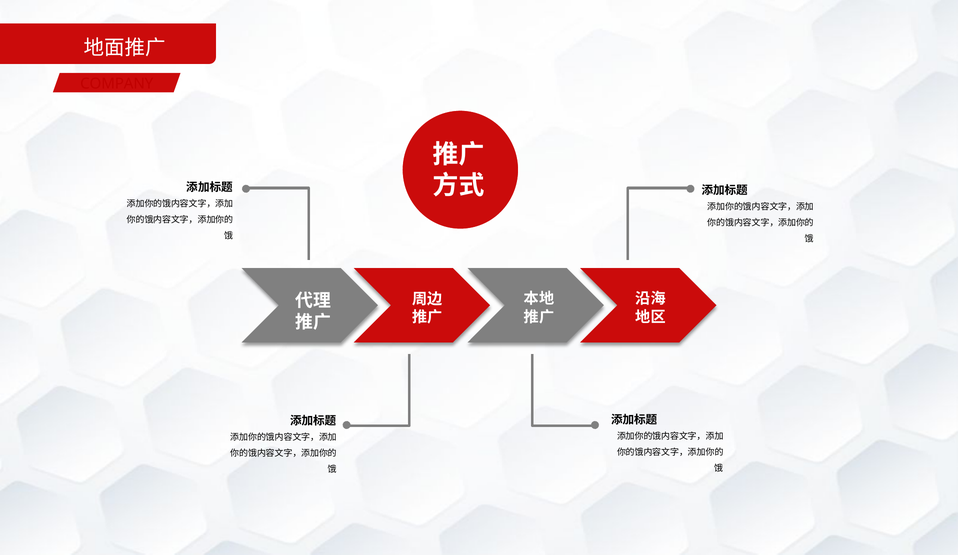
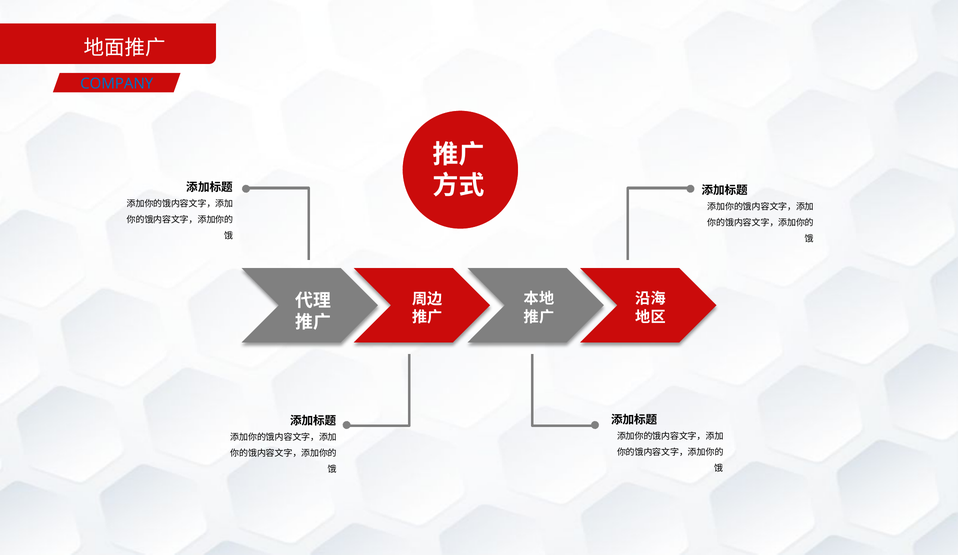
COMPANY colour: red -> blue (117, 84)
